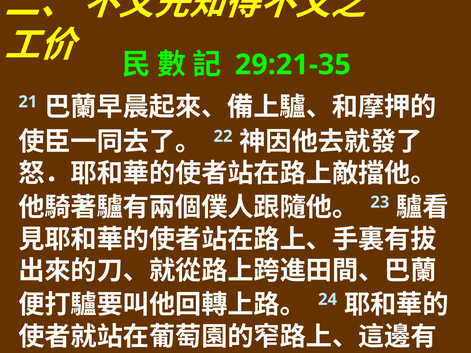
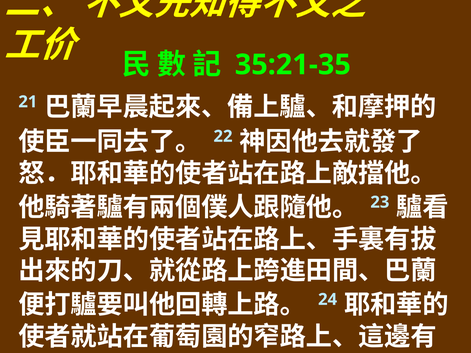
29:21-35: 29:21-35 -> 35:21-35 (293, 65)
